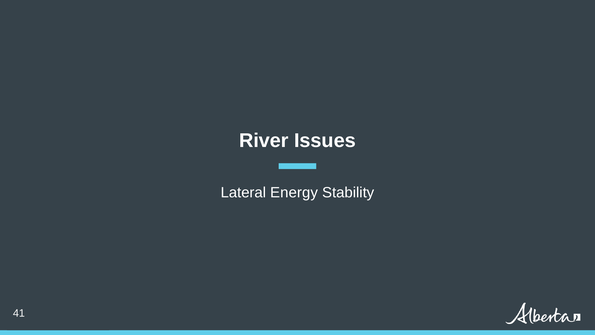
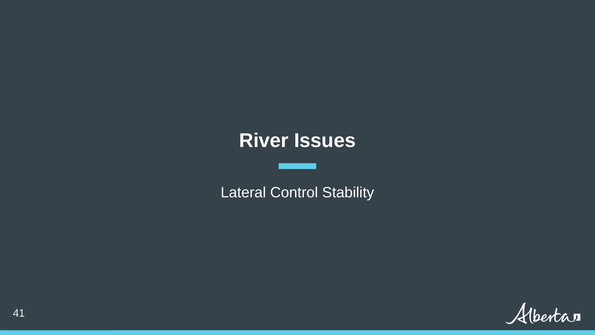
Energy: Energy -> Control (294, 192)
